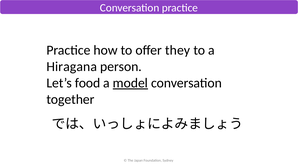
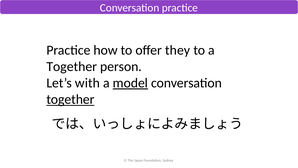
Hiragana: Hiragana -> Together (72, 66)
food: food -> with (87, 83)
together underline: none -> present (70, 99)
